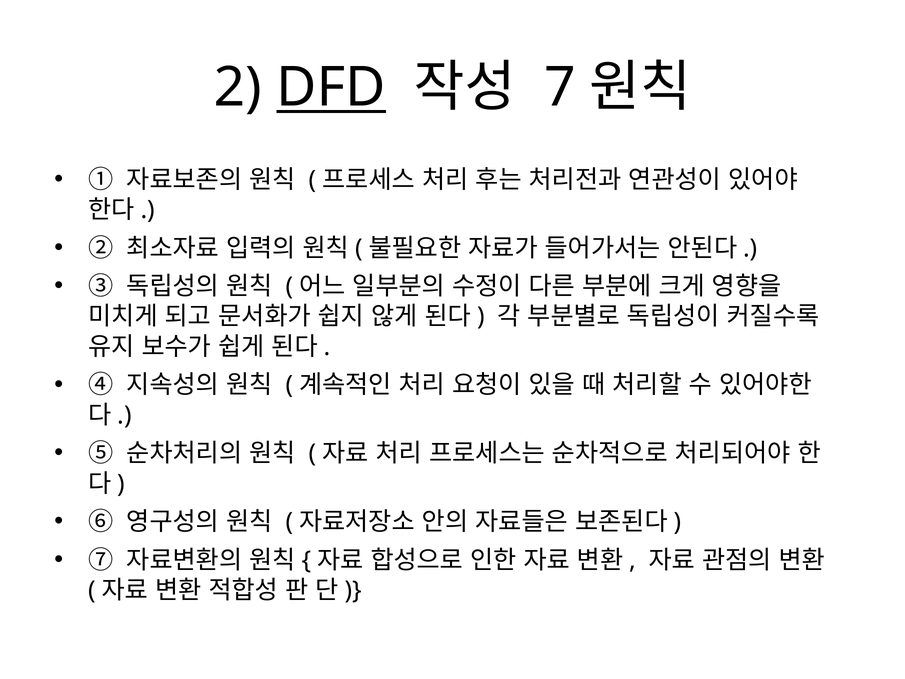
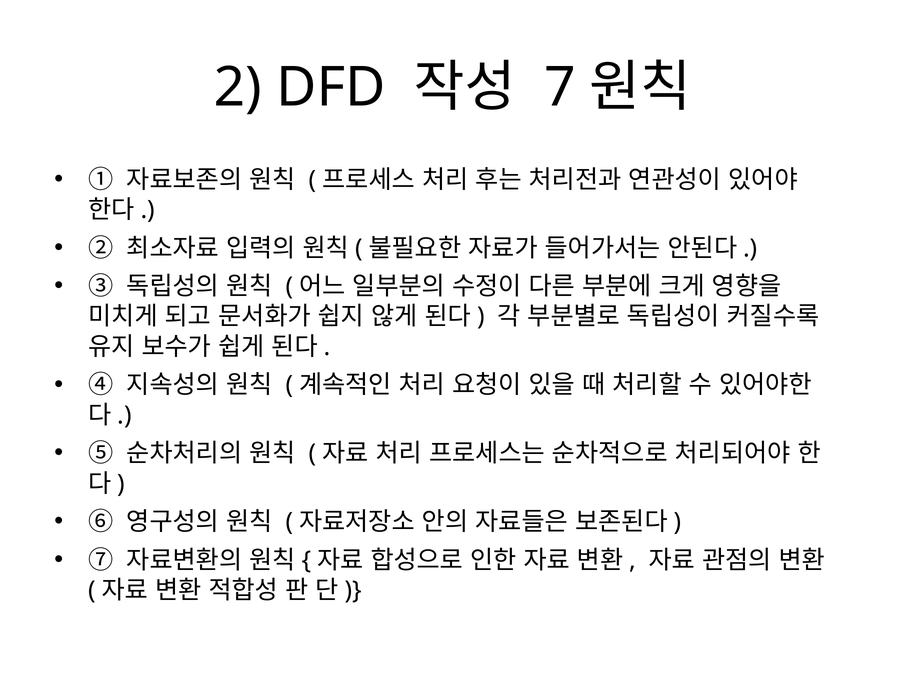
DFD underline: present -> none (331, 88)
